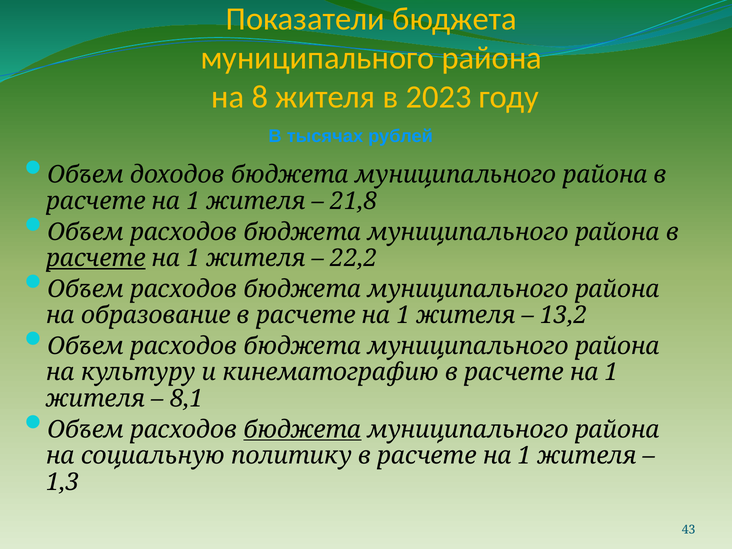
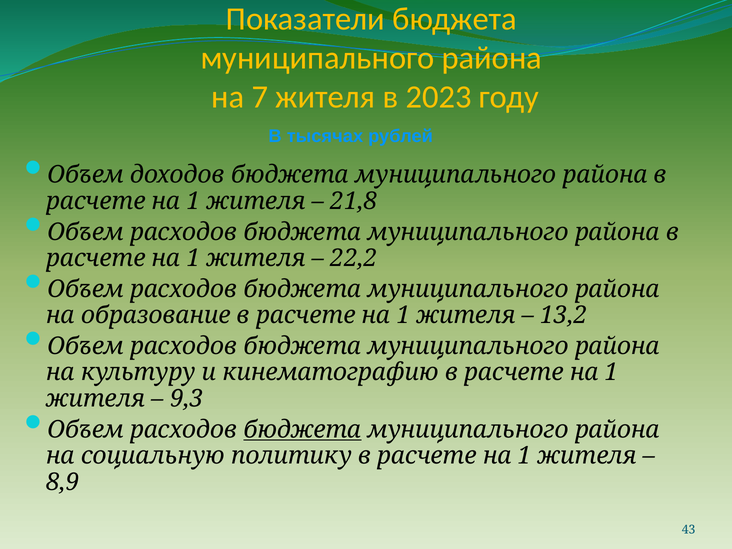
8: 8 -> 7 (260, 97)
расчете underline: present -> none (96, 258)
8,1: 8,1 -> 9,3 (187, 399)
1,3: 1,3 -> 8,9 (63, 482)
